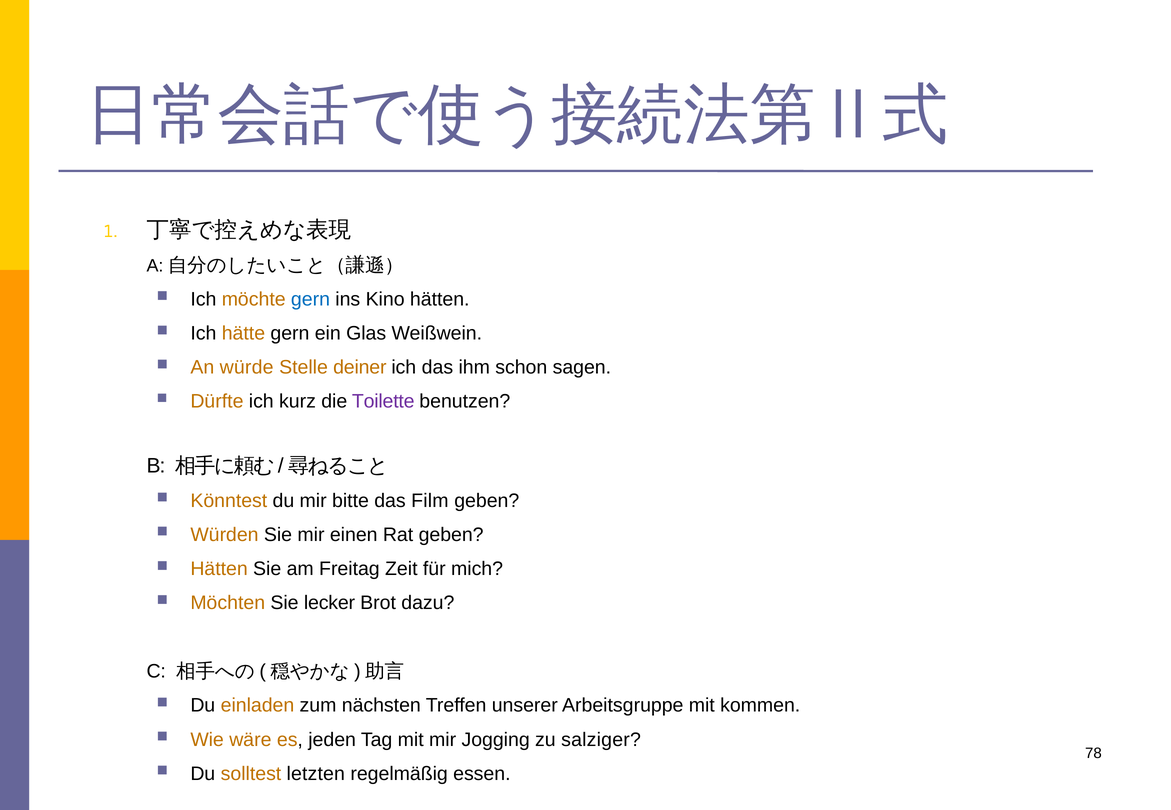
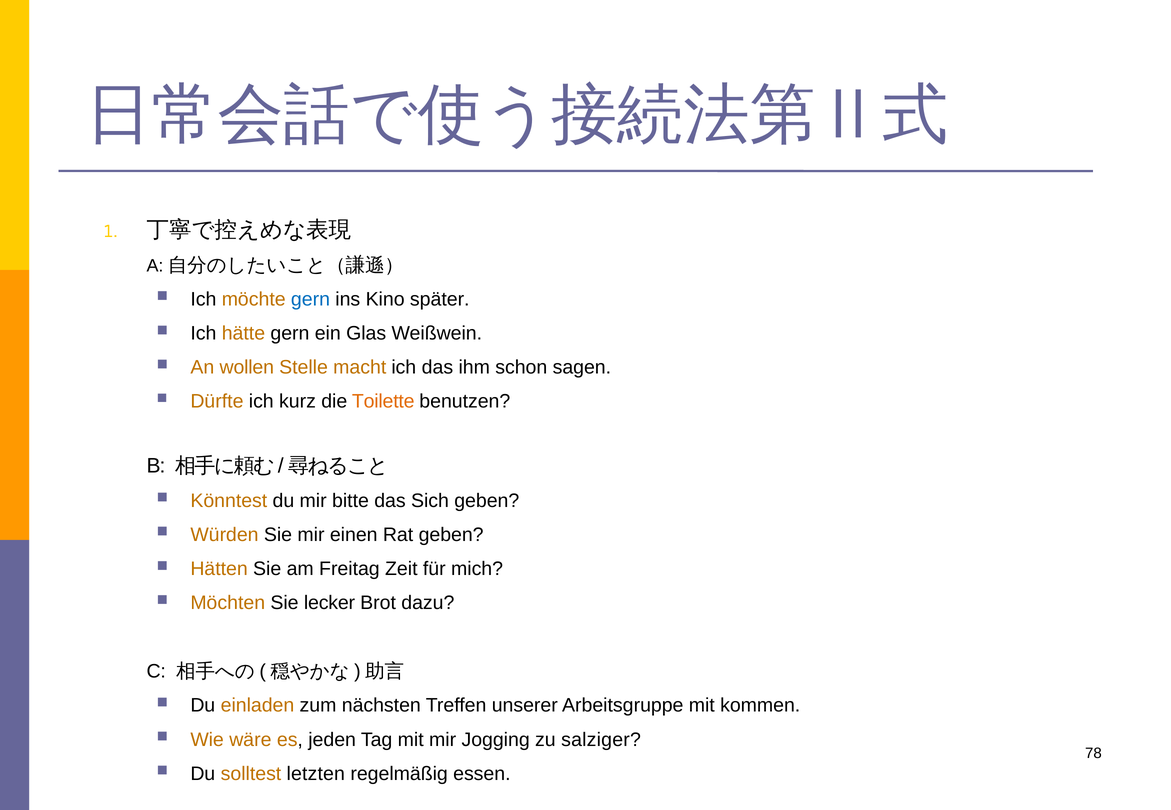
Kino hätten: hätten -> später (440, 299)
würde: würde -> wollen (247, 368)
deiner: deiner -> macht (360, 368)
Toilette colour: purple -> orange (383, 402)
Film: Film -> Sich (430, 501)
